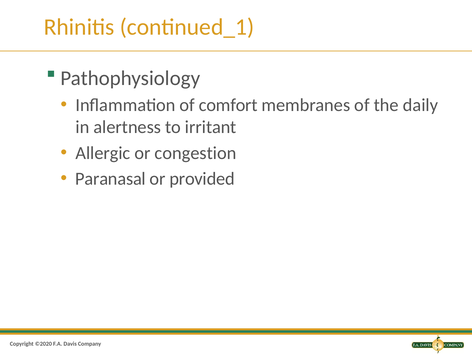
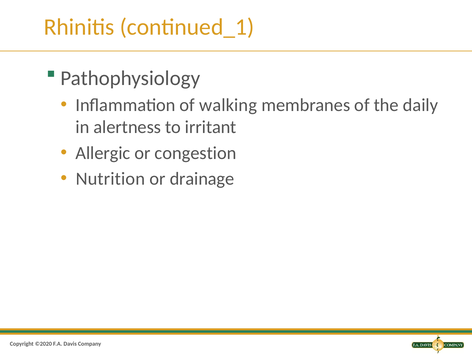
comfort: comfort -> walking (228, 105)
Paranasal: Paranasal -> Nutrition (110, 179)
provided: provided -> drainage (202, 179)
